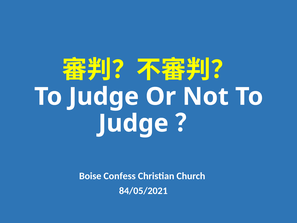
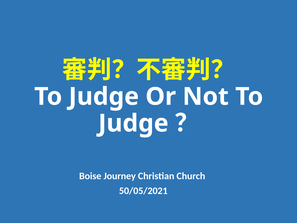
Confess: Confess -> Journey (120, 176)
84/05/2021: 84/05/2021 -> 50/05/2021 (143, 191)
